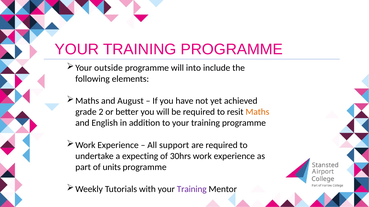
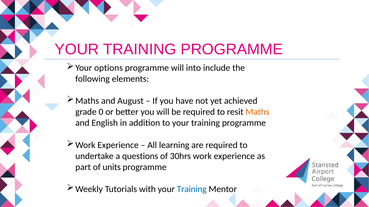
outside: outside -> options (109, 68)
2: 2 -> 0 (101, 112)
support: support -> learning (174, 145)
expecting: expecting -> questions (140, 156)
Training colour: purple -> blue (192, 190)
